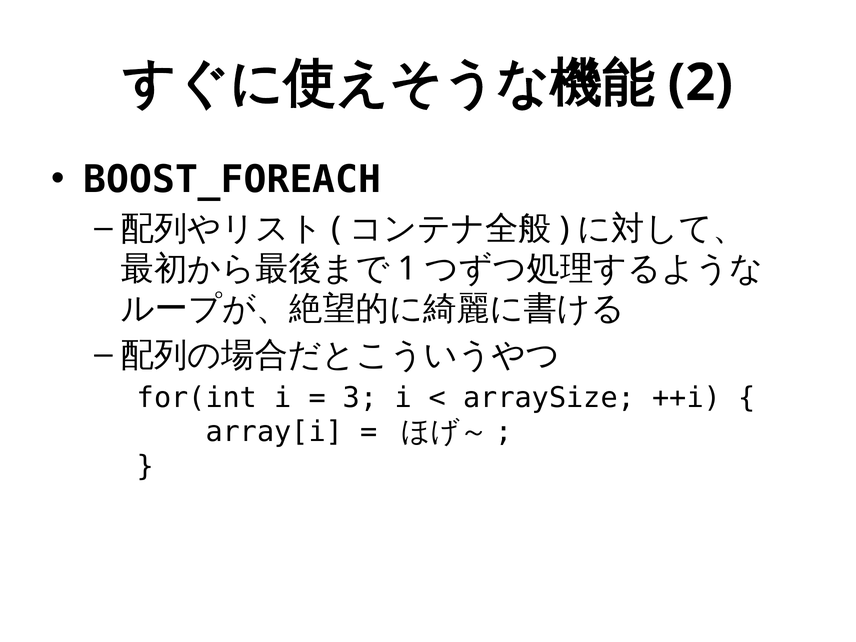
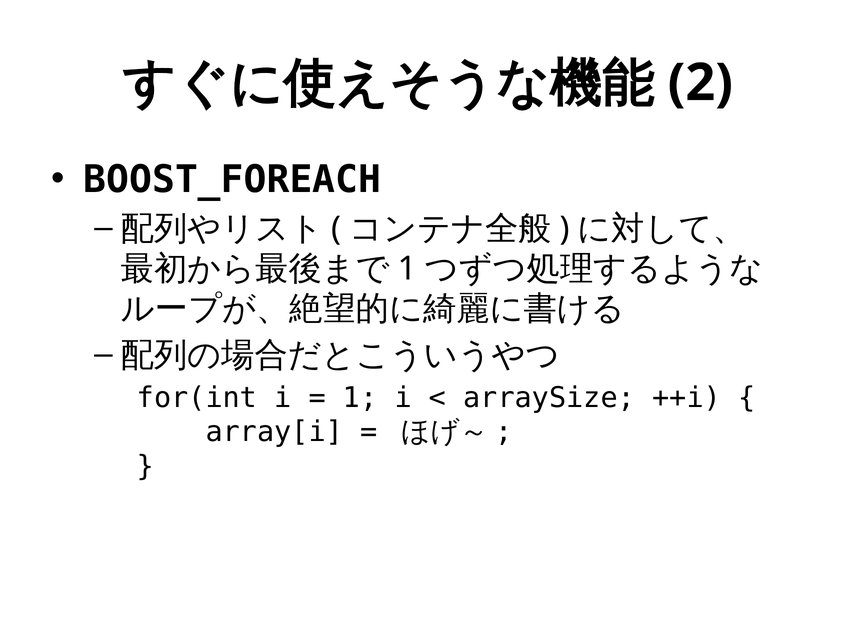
3: 3 -> 1 (360, 398)
